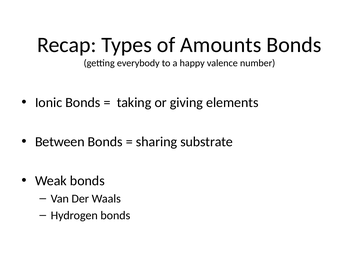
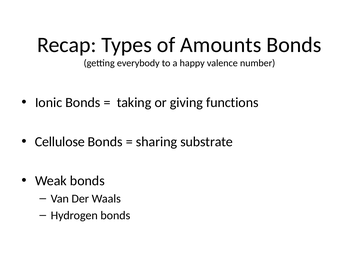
elements: elements -> functions (232, 103)
Between: Between -> Cellulose (60, 142)
